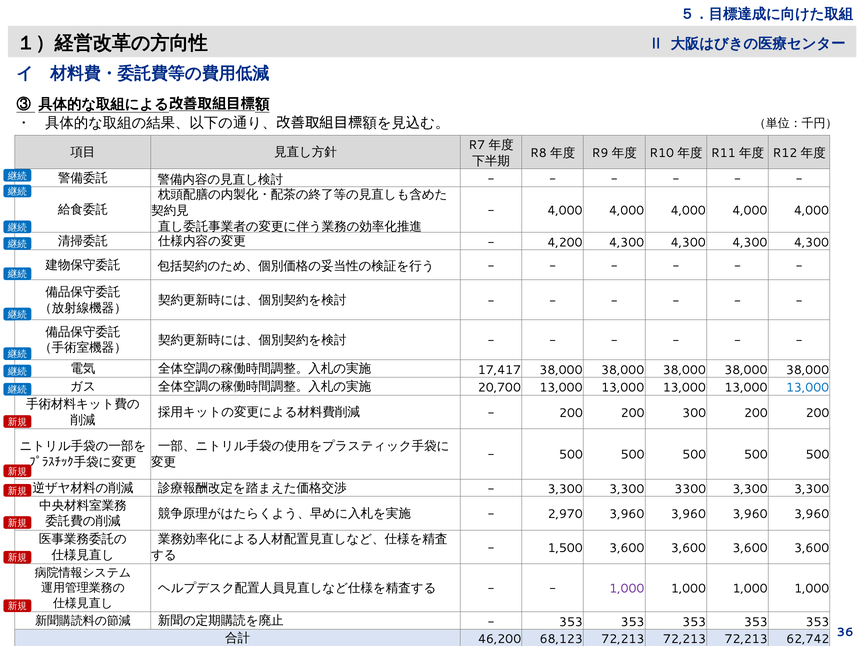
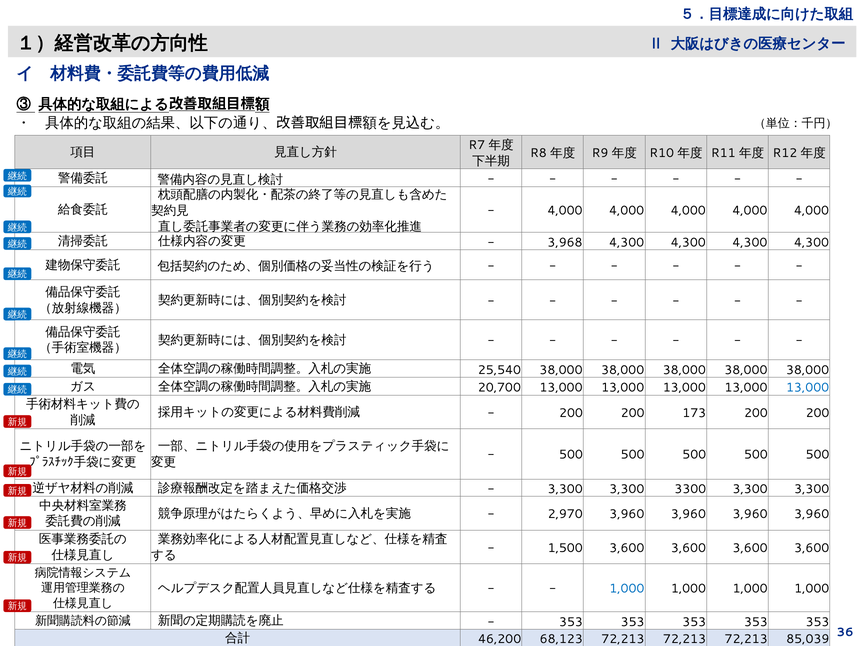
4,200: 4,200 -> 3,968 (565, 243)
17,417: 17,417 -> 25,540 (499, 370)
300: 300 -> 173 (694, 413)
1,000 colour: purple -> blue (627, 589)
62,742: 62,742 -> 85,039 (808, 640)
